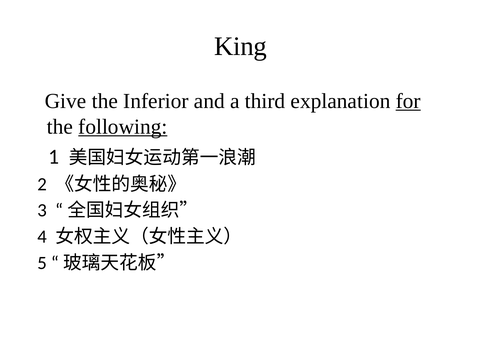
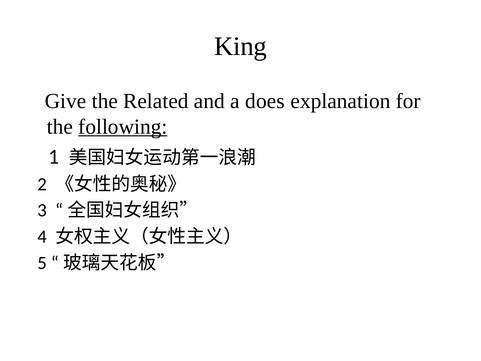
Inferior: Inferior -> Related (156, 101)
third: third -> does (265, 101)
for underline: present -> none (408, 101)
